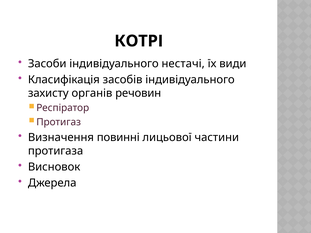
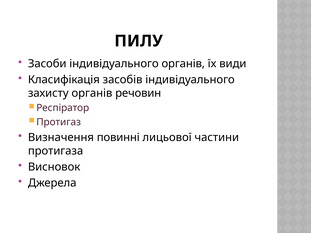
КОТРІ: КОТРІ -> ПИЛУ (139, 41)
індивідуального нестачі: нестачі -> органів (183, 64)
